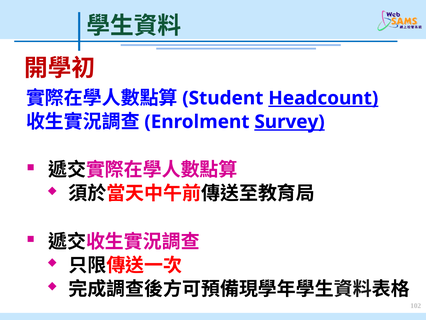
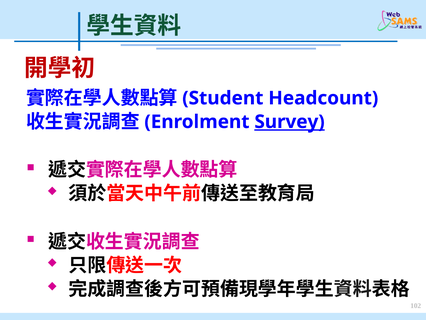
Headcount underline: present -> none (323, 98)
